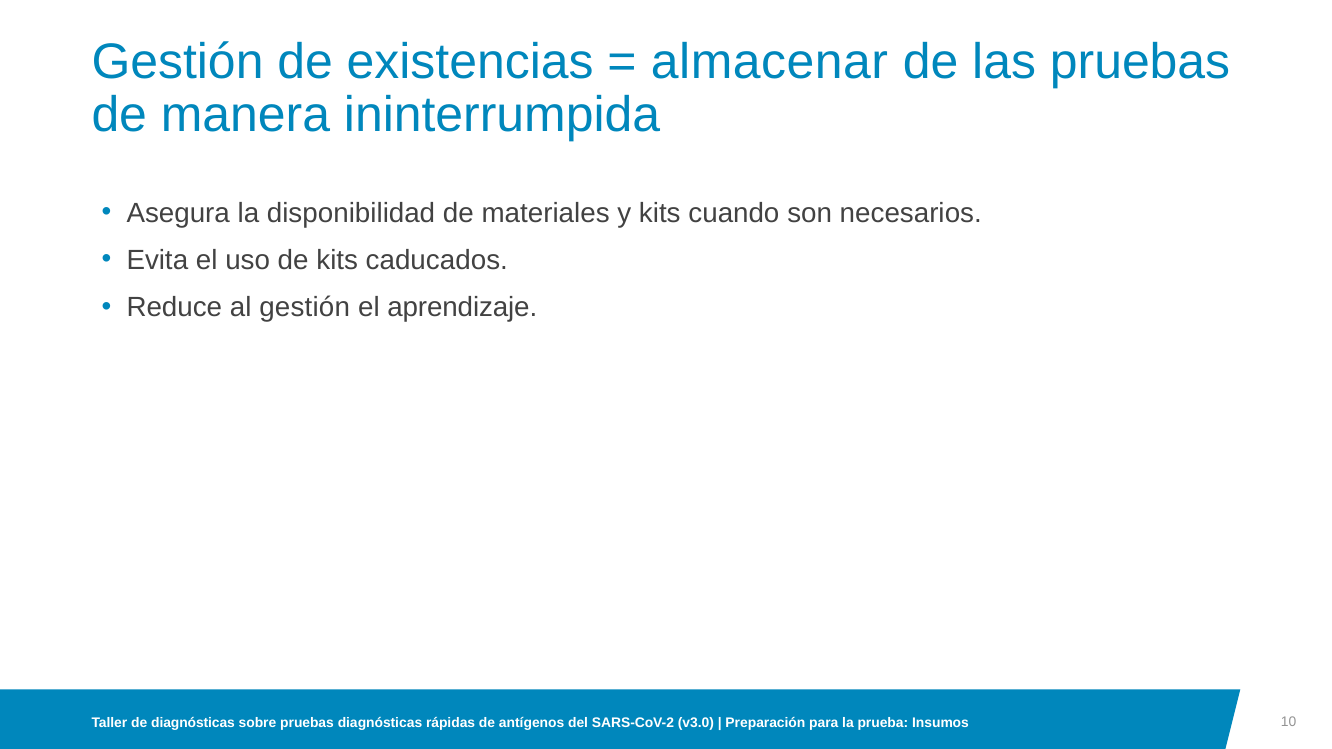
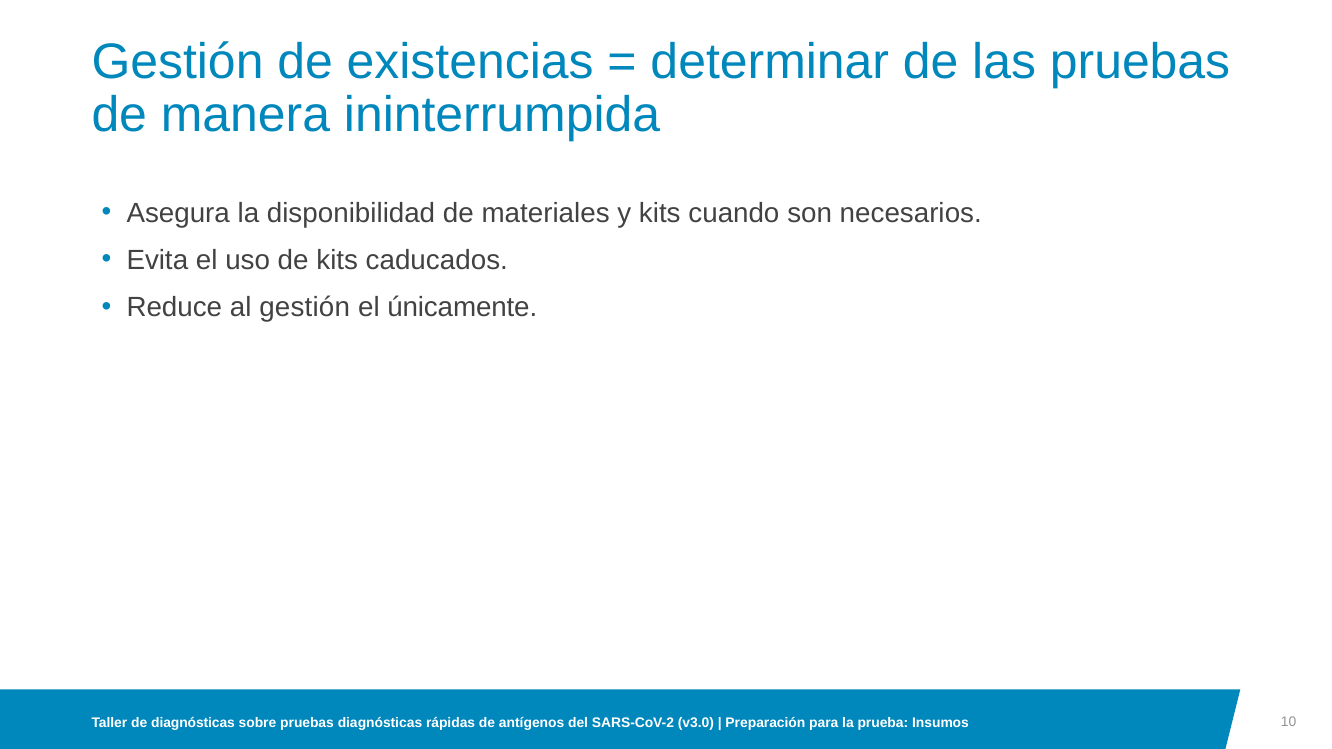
almacenar: almacenar -> determinar (770, 62)
aprendizaje: aprendizaje -> únicamente (462, 308)
